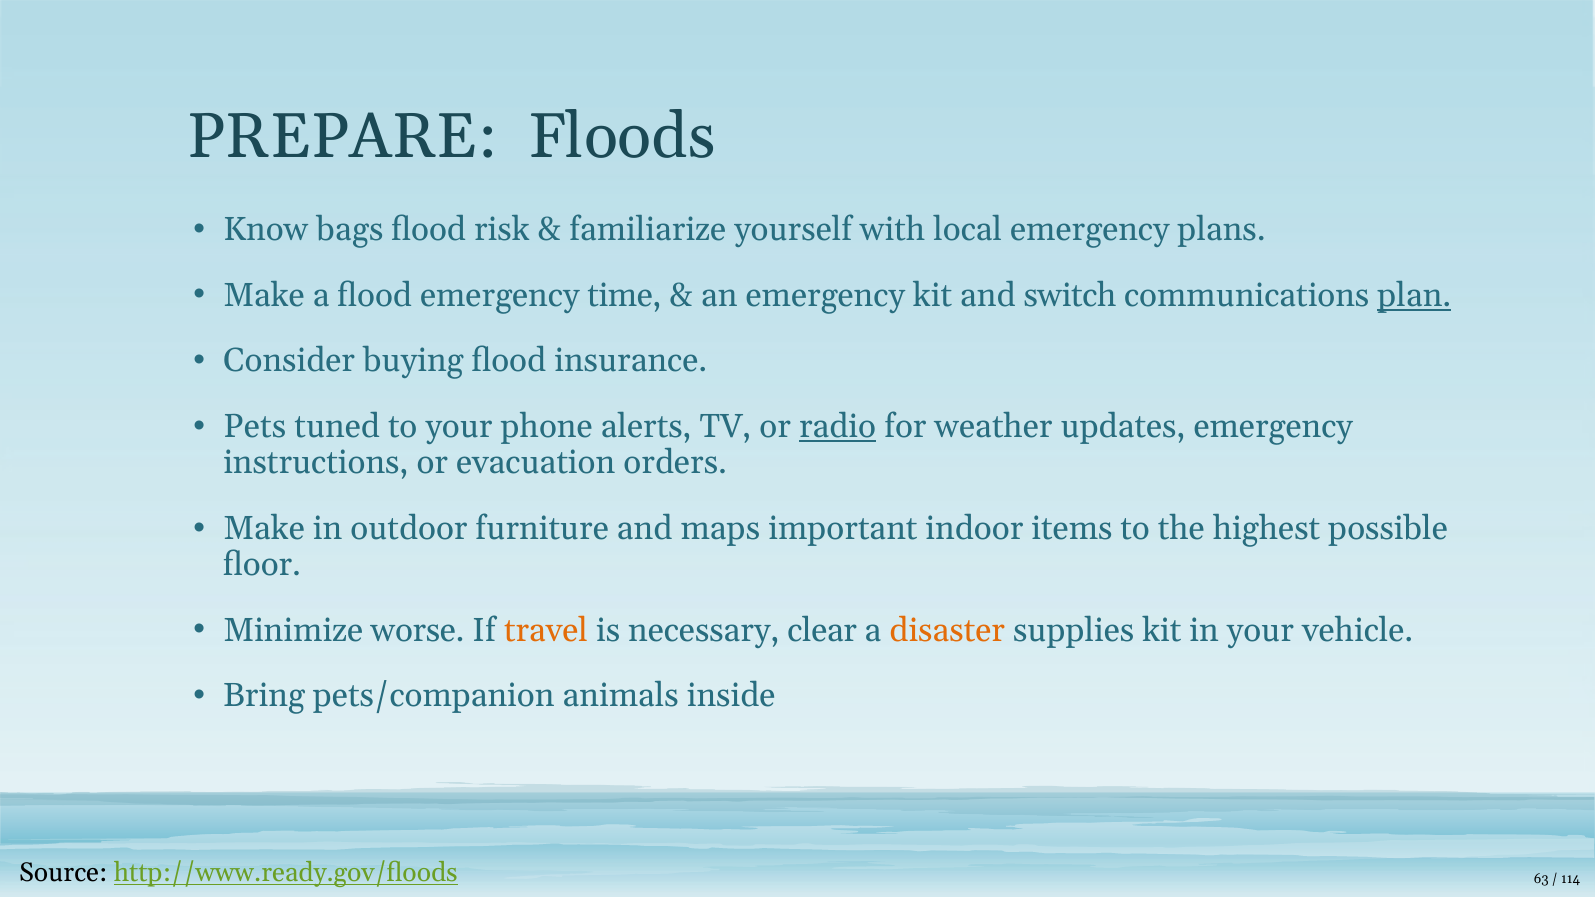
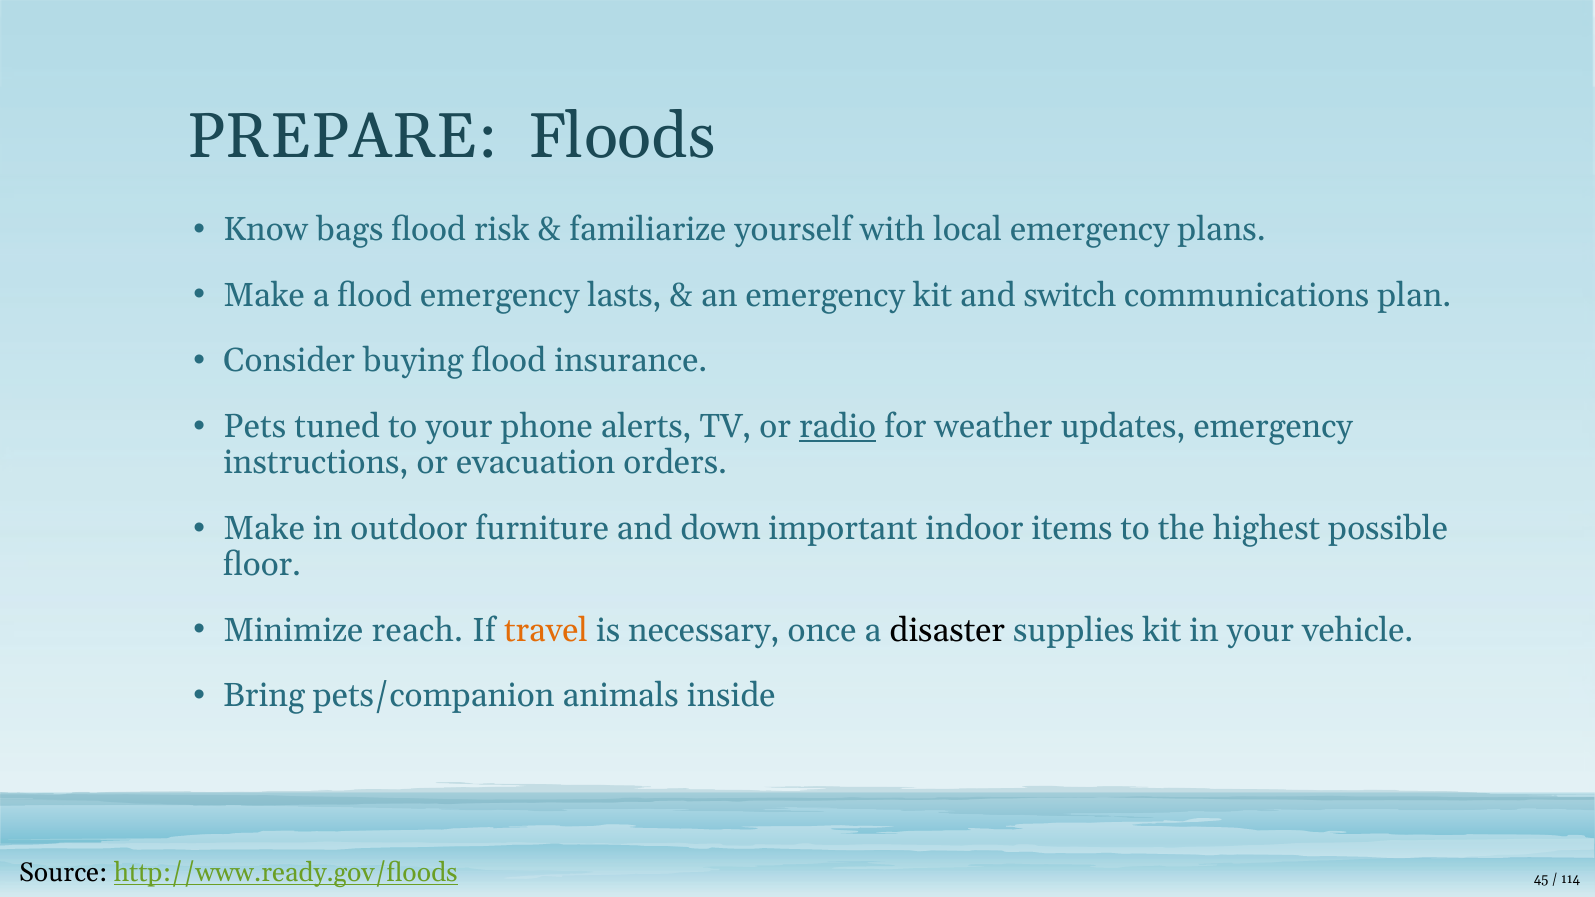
time: time -> lasts (624, 295)
plan underline: present -> none (1414, 295)
maps: maps -> down (721, 529)
worse: worse -> reach (417, 630)
clear: clear -> once (822, 630)
disaster colour: orange -> black (947, 630)
63: 63 -> 45 (1541, 880)
